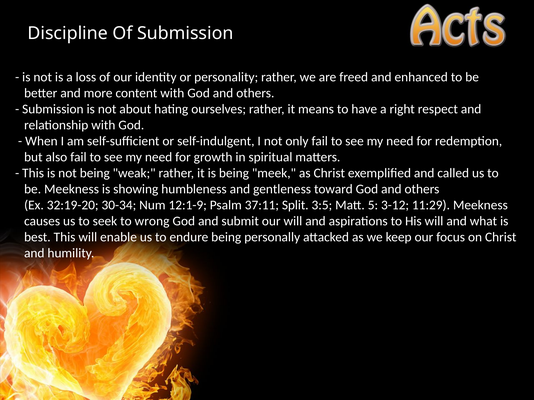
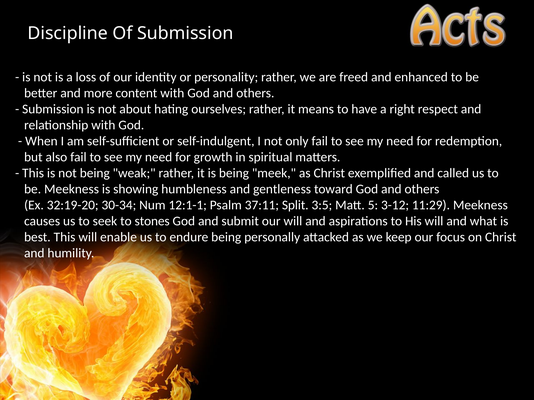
12:1-9: 12:1-9 -> 12:1-1 (188, 205)
wrong: wrong -> stones (152, 221)
